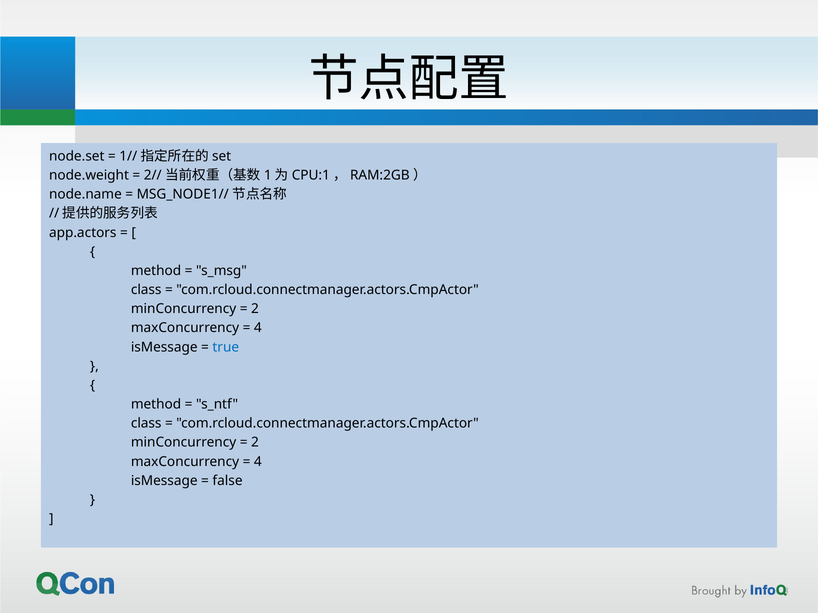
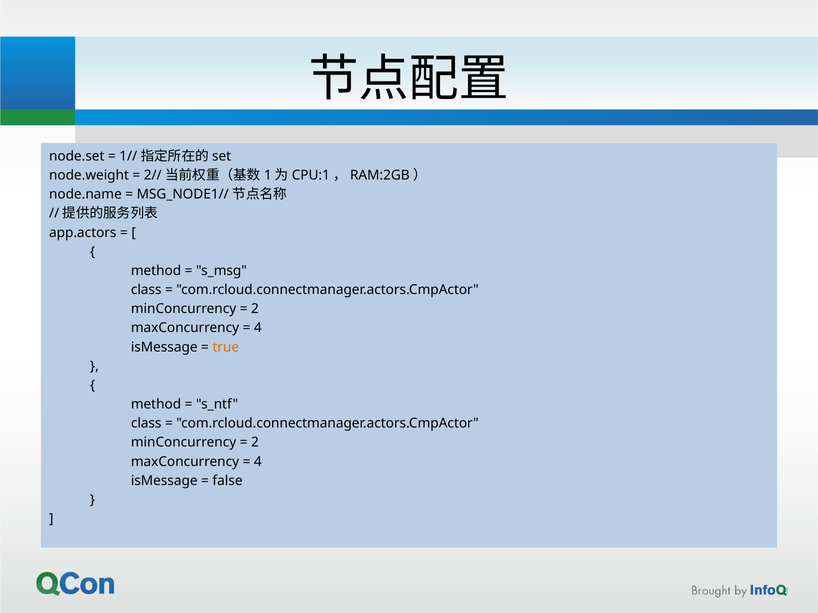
true colour: blue -> orange (226, 347)
